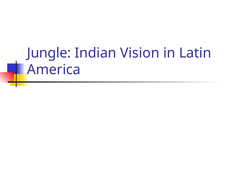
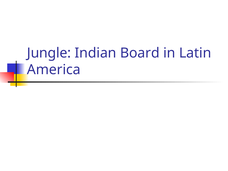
Vision: Vision -> Board (140, 53)
